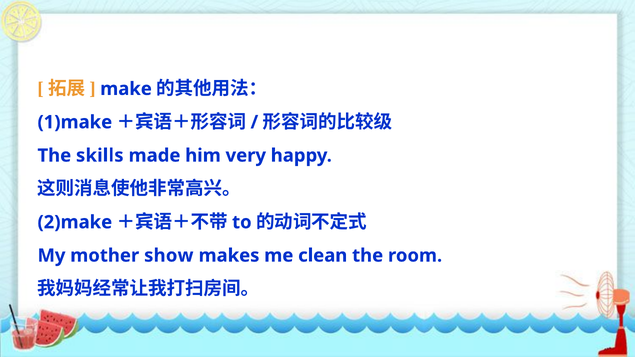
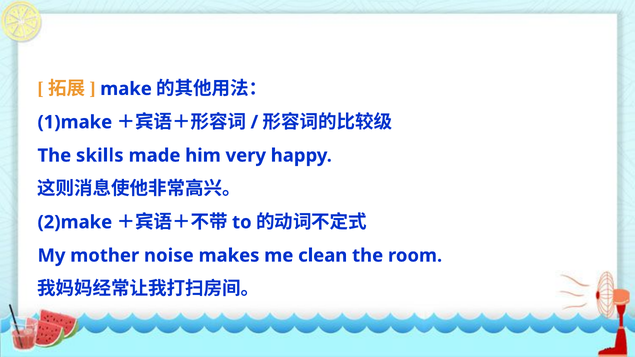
show: show -> noise (169, 256)
